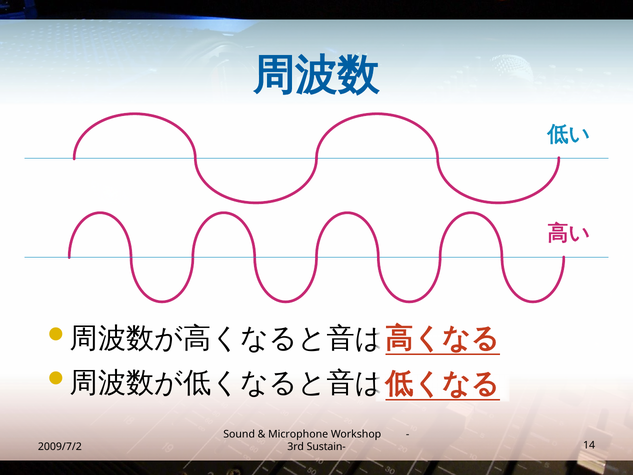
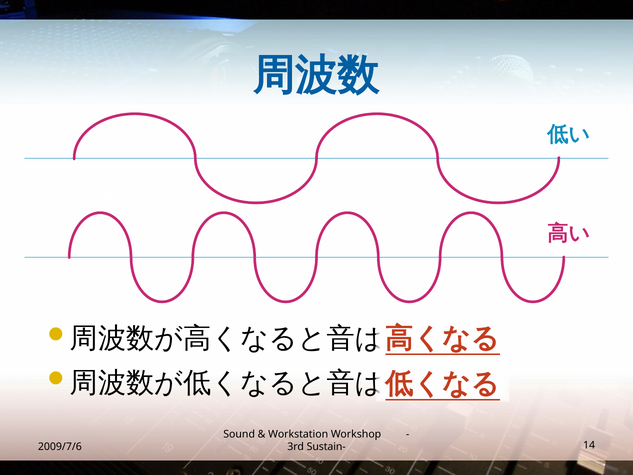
Microphone: Microphone -> Workstation (298, 434)
2009/7/2: 2009/7/2 -> 2009/7/6 (60, 447)
